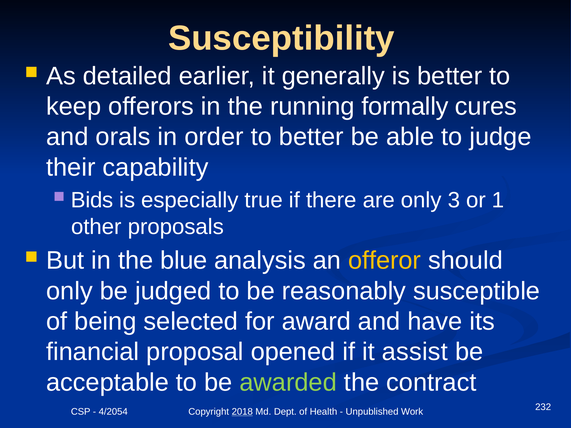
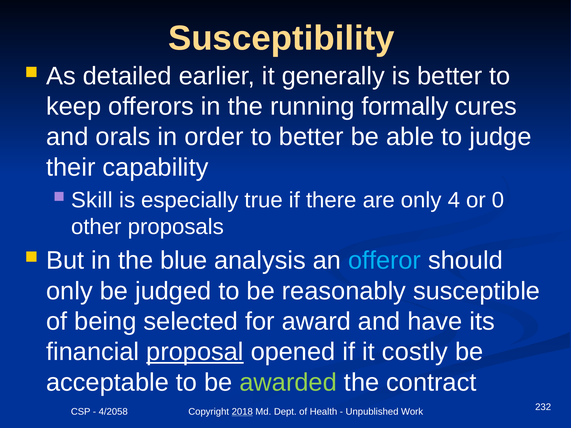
Bids: Bids -> Skill (92, 200)
3: 3 -> 4 (454, 200)
1: 1 -> 0 (498, 200)
offeror colour: yellow -> light blue (385, 261)
proposal underline: none -> present (195, 352)
assist: assist -> costly (415, 352)
4/2054: 4/2054 -> 4/2058 (113, 412)
